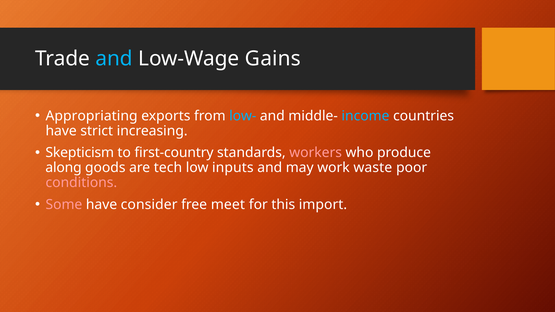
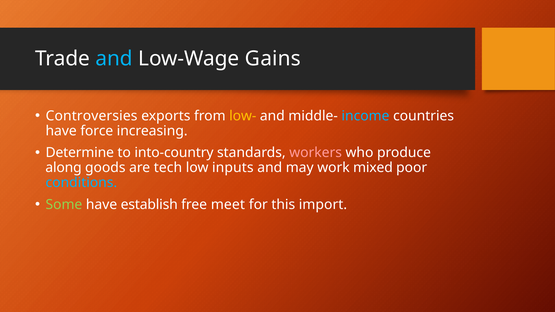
Appropriating: Appropriating -> Controversies (92, 116)
low- colour: light blue -> yellow (243, 116)
strict: strict -> force (97, 131)
Skepticism: Skepticism -> Determine (80, 153)
first-country: first-country -> into-country (174, 153)
waste: waste -> mixed (373, 168)
conditions colour: pink -> light blue (81, 183)
Some colour: pink -> light green (64, 205)
consider: consider -> establish (149, 205)
